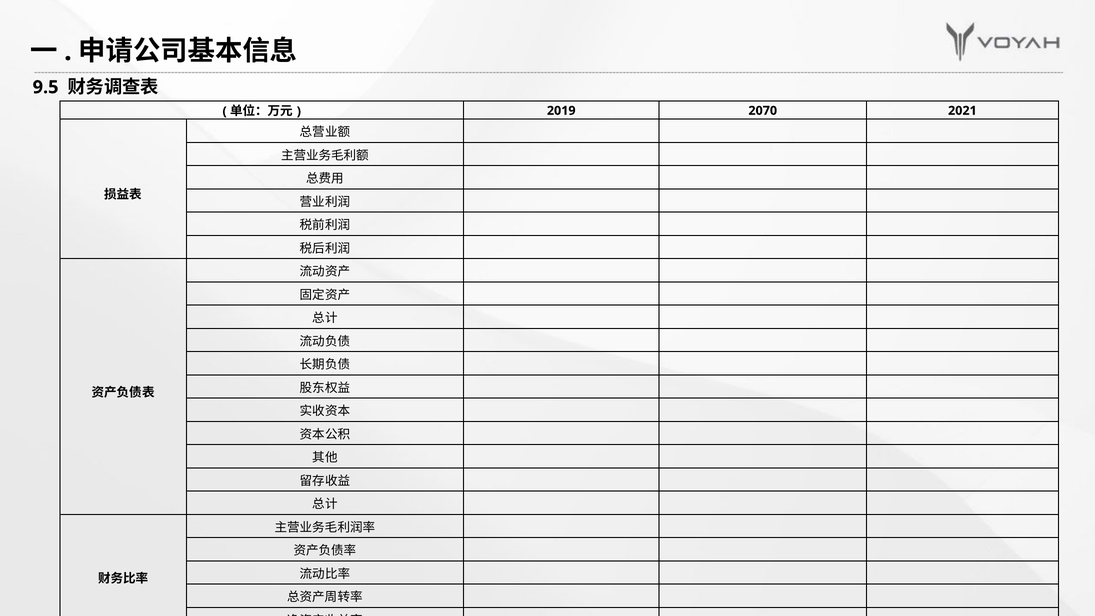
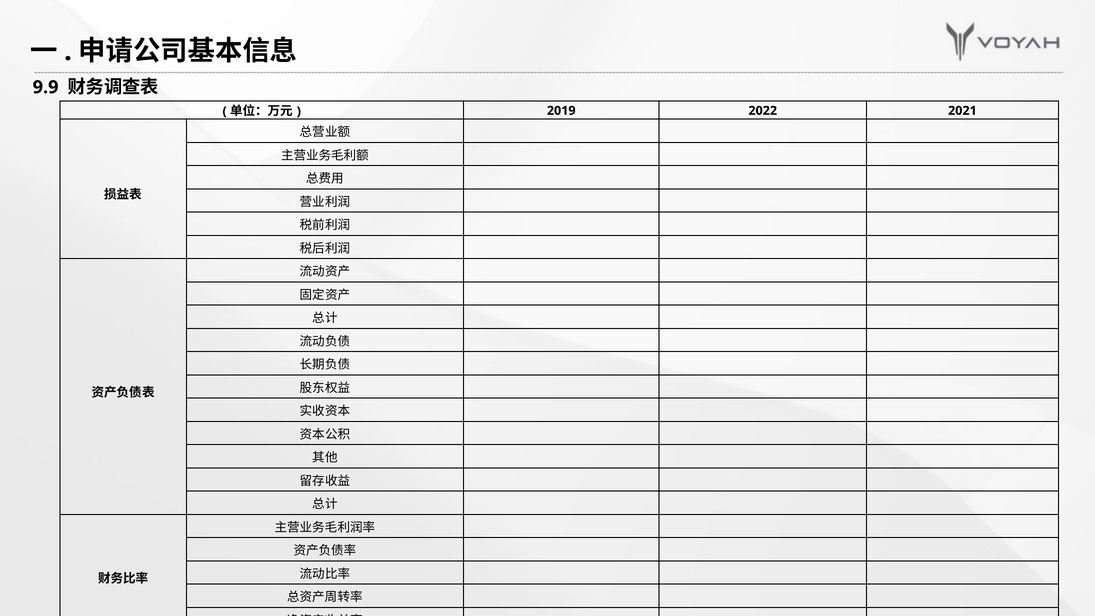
9.5: 9.5 -> 9.9 (46, 87)
2070: 2070 -> 2022 (763, 111)
